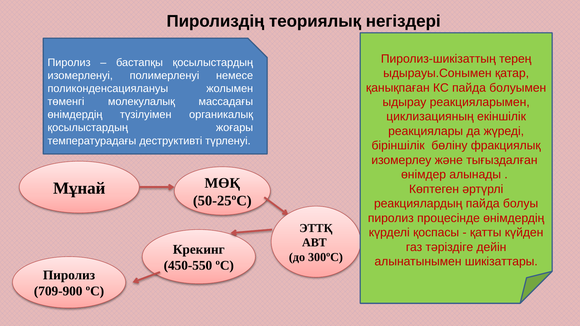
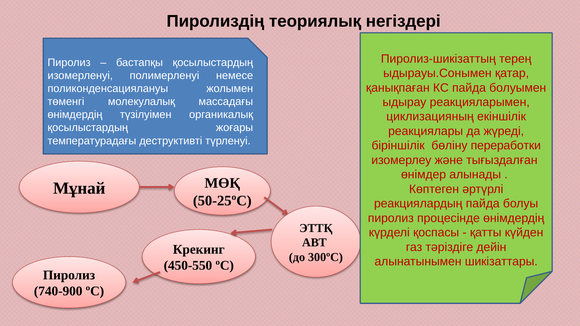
фракциялық: фракциялық -> переработки (506, 146)
709-900: 709-900 -> 740-900 (58, 291)
